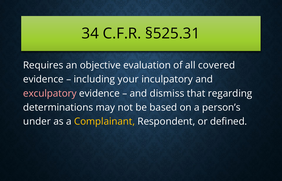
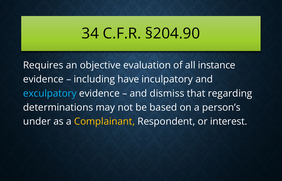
§525.31: §525.31 -> §204.90 (173, 34)
covered: covered -> instance (217, 65)
your: your -> have (128, 79)
exculpatory colour: pink -> light blue (50, 94)
defined: defined -> interest (229, 122)
